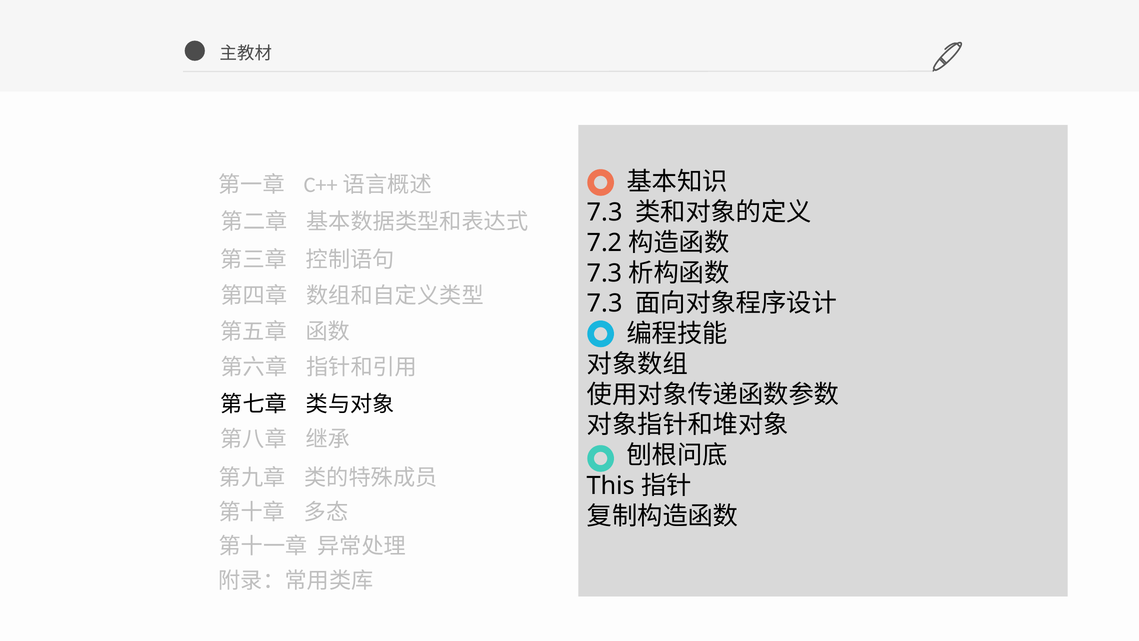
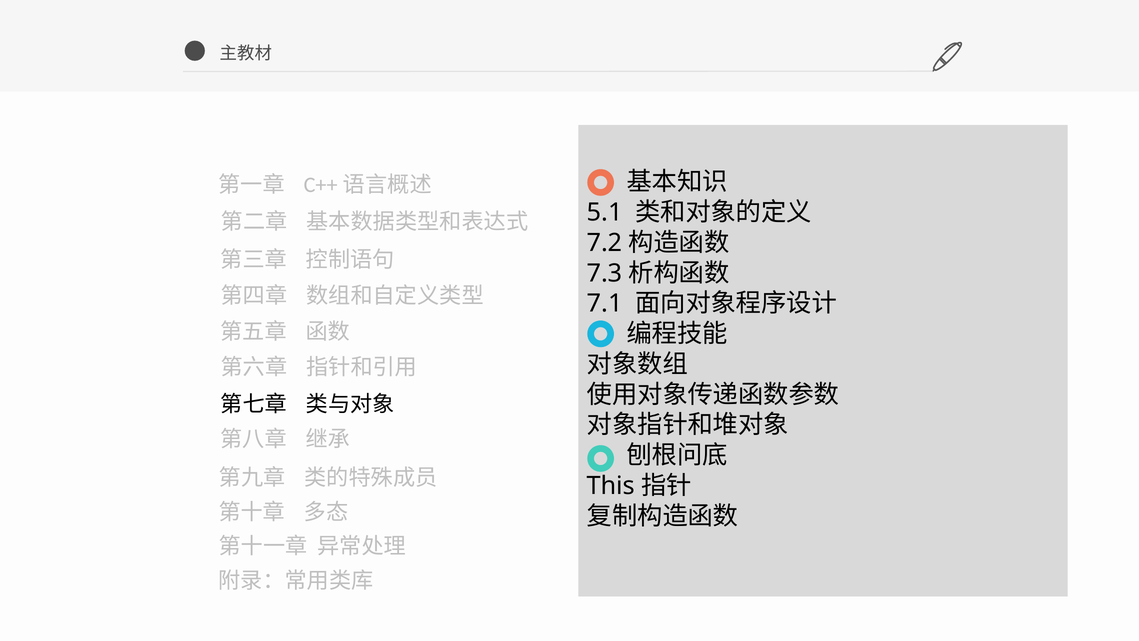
7.3: 7.3 -> 5.1 (605, 212)
7.3: 7.3 -> 7.1 (605, 303)
